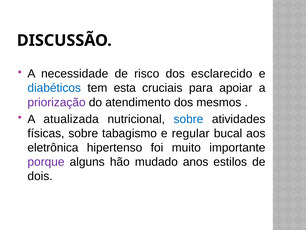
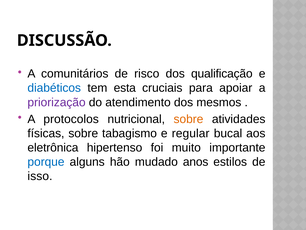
necessidade: necessidade -> comunitários (75, 74)
esclarecido: esclarecido -> qualificação (222, 74)
atualizada: atualizada -> protocolos (71, 119)
sobre colour: blue -> orange (188, 119)
porque colour: purple -> blue (46, 162)
dois: dois -> isso (40, 176)
